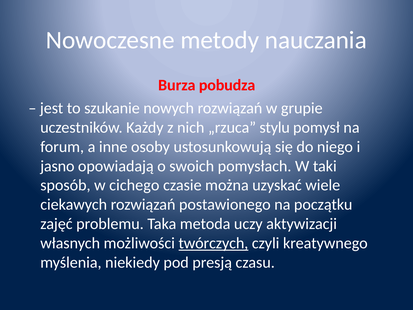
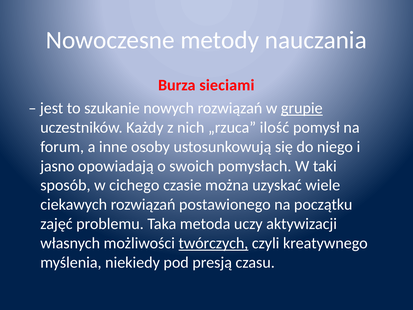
pobudza: pobudza -> sieciami (227, 85)
grupie underline: none -> present (302, 108)
stylu: stylu -> ilość (274, 127)
